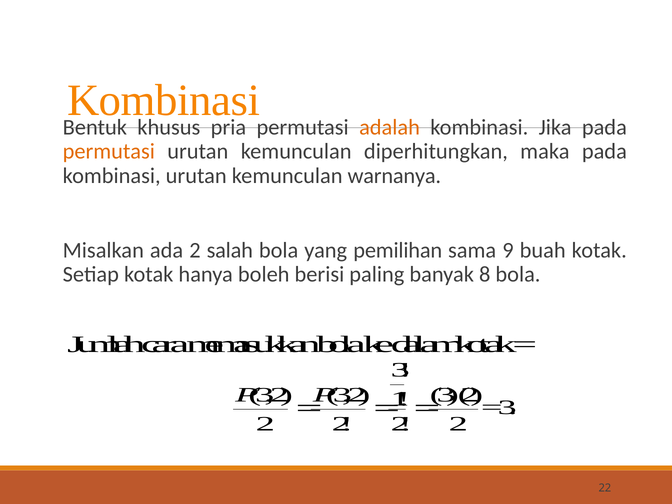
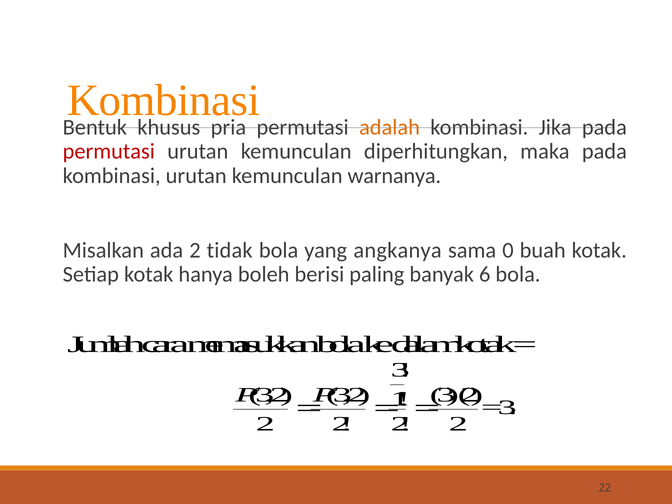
permutasi colour: orange -> red (109, 152)
salah: salah -> tidak (230, 250)
pemilihan: pemilihan -> angkanya (398, 250)
9: 9 -> 0 (508, 250)
8: 8 -> 6 (485, 274)
